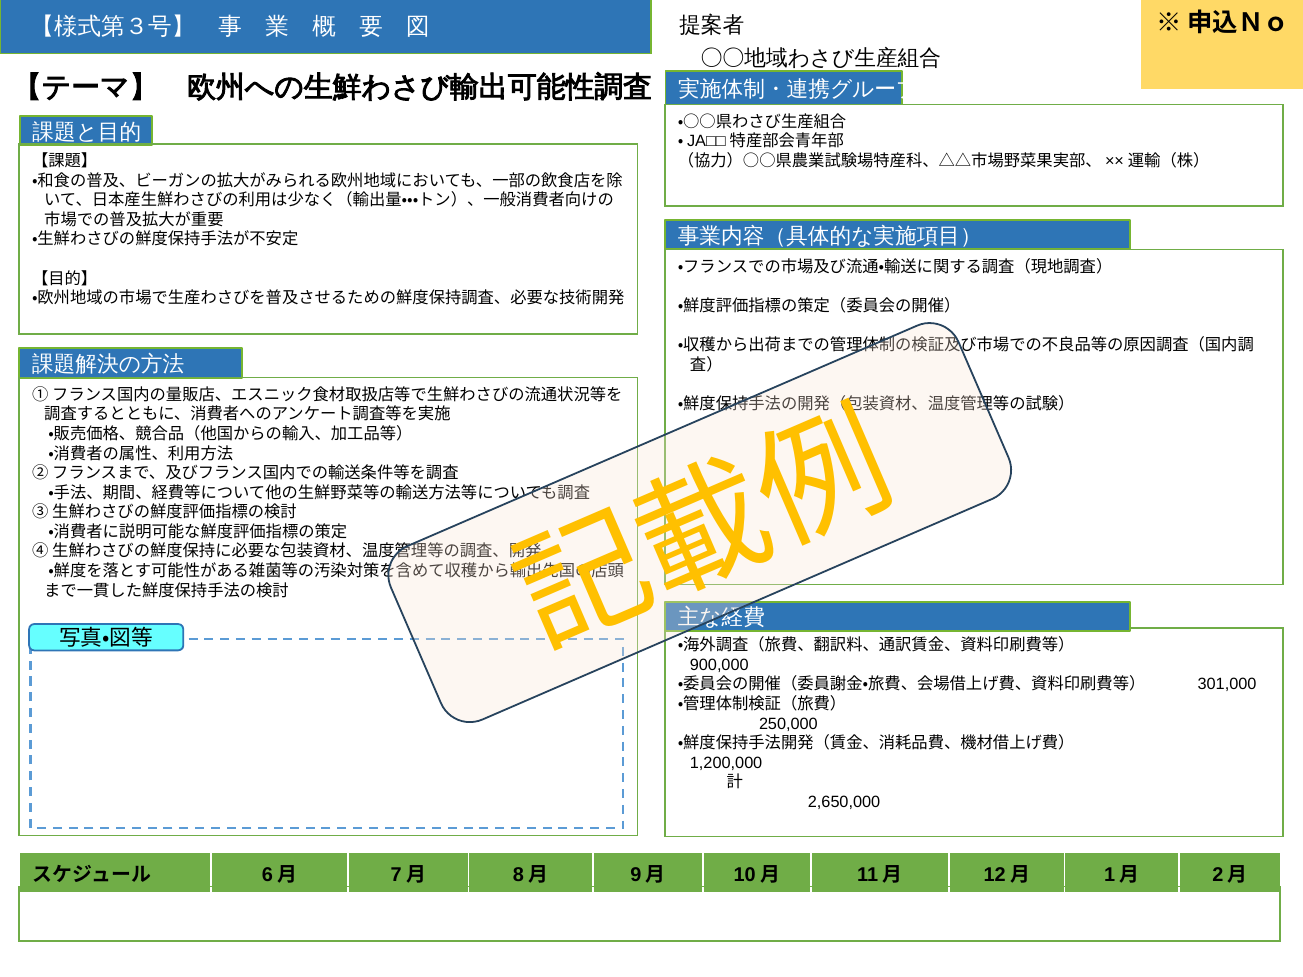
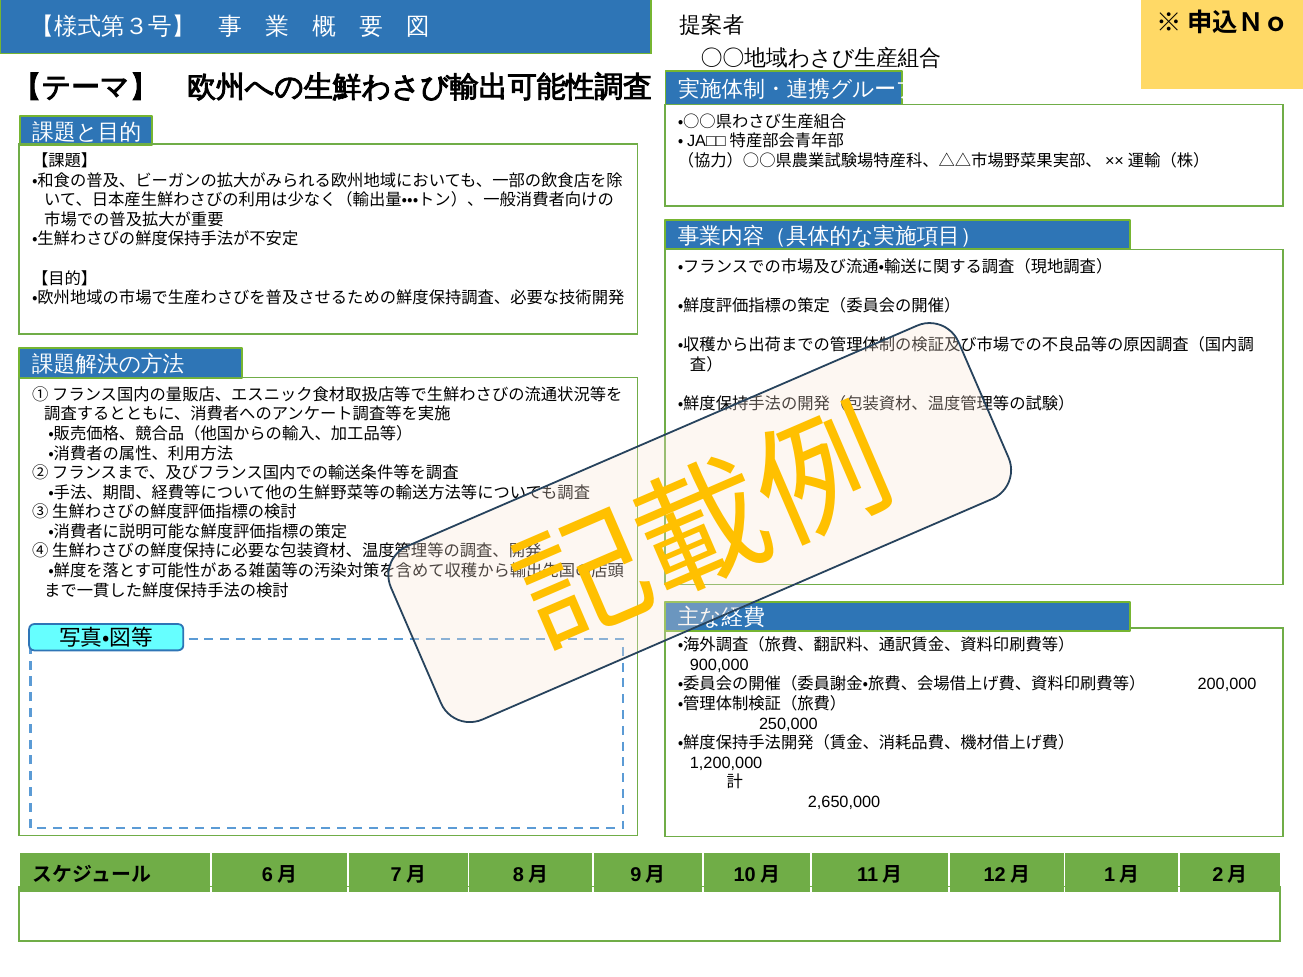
301,000: 301,000 -> 200,000 (1227, 685)
